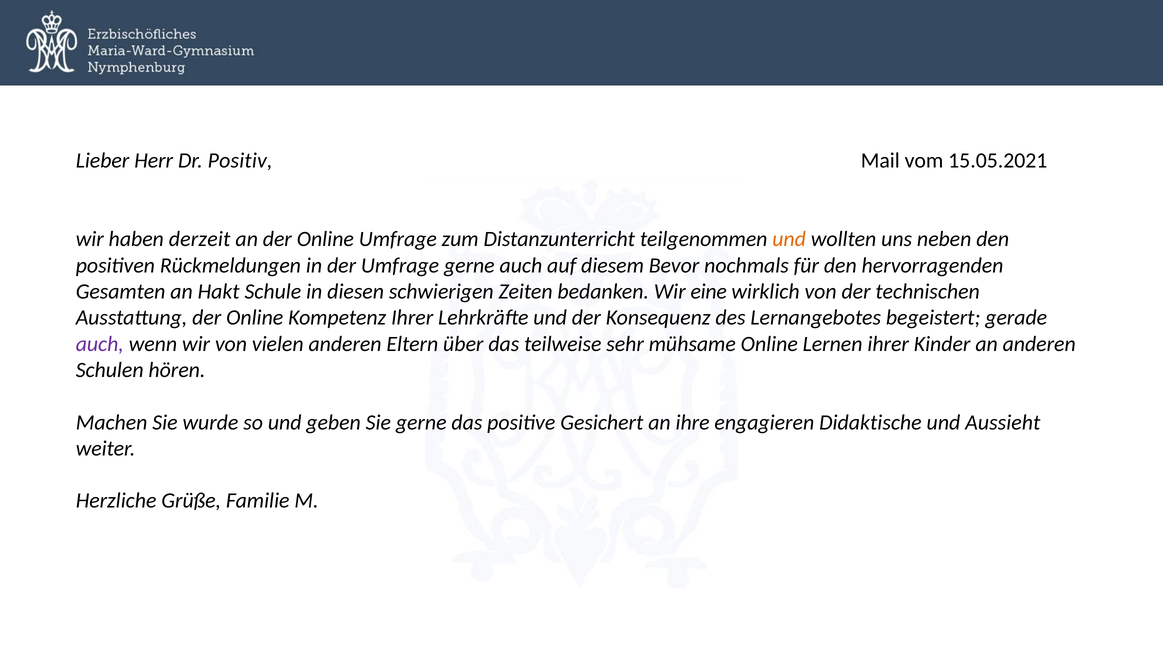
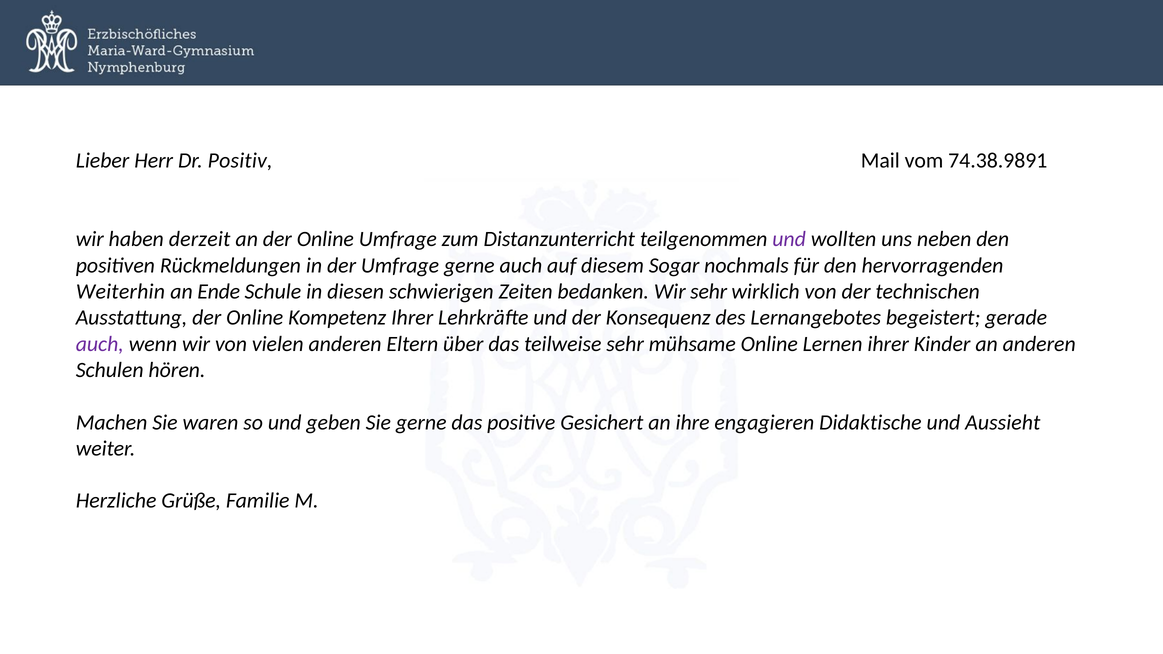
15.05.2021: 15.05.2021 -> 74.38.9891 (998, 161)
und colour: orange -> purple (789, 239)
Bevor: Bevor -> Sogar (674, 265)
Gesamten: Gesamten -> Weiterhin (120, 292)
Hakt: Hakt -> Ende (219, 292)
Wir eine: eine -> sehr (709, 292)
wurde: wurde -> waren (210, 422)
